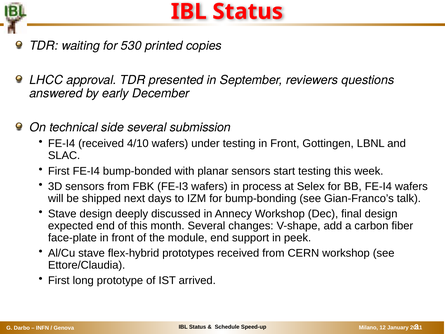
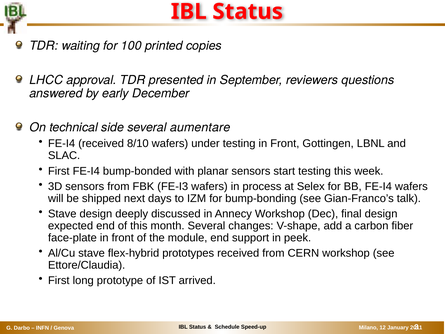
530: 530 -> 100 (131, 46)
submission: submission -> aumentare (200, 127)
4/10: 4/10 -> 8/10 (138, 143)
